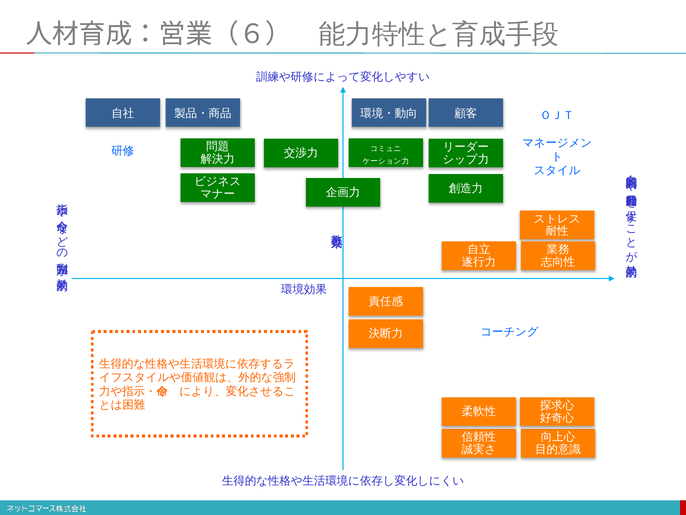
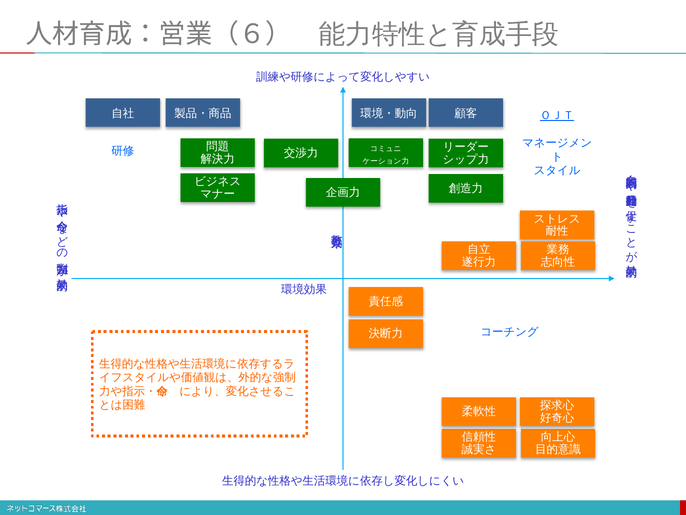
ＯＪＴ underline: none -> present (557, 115)
